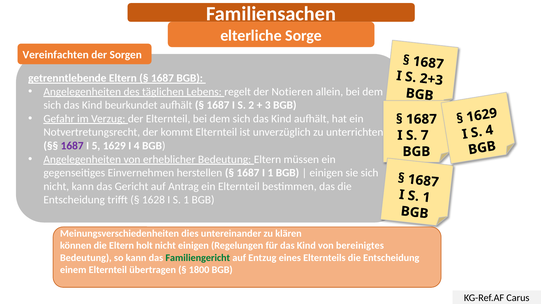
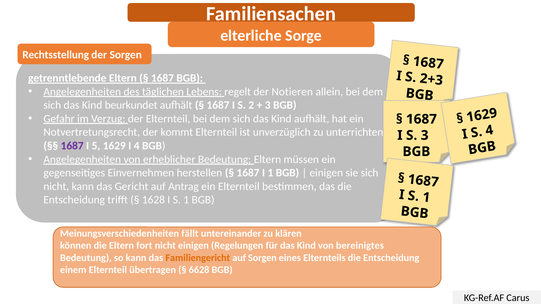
Vereinfachten: Vereinfachten -> Rechtsstellung (56, 55)
S 7: 7 -> 3 (425, 135)
dies: dies -> fällt (190, 234)
holt: holt -> fort (144, 246)
Familiengericht colour: green -> orange (198, 258)
auf Entzug: Entzug -> Sorgen (262, 258)
1800: 1800 -> 6628 (199, 270)
